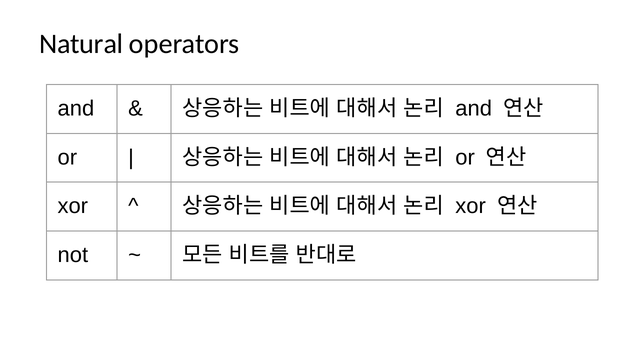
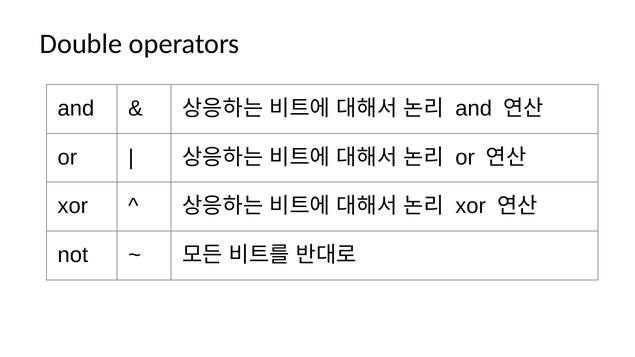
Natural: Natural -> Double (81, 44)
